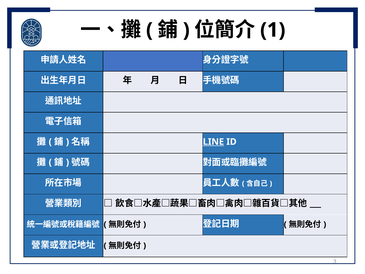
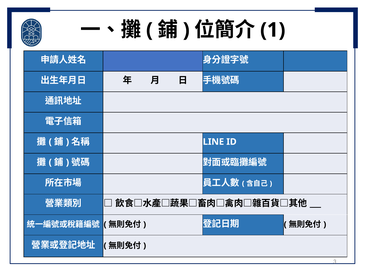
LINE underline: present -> none (213, 142)
